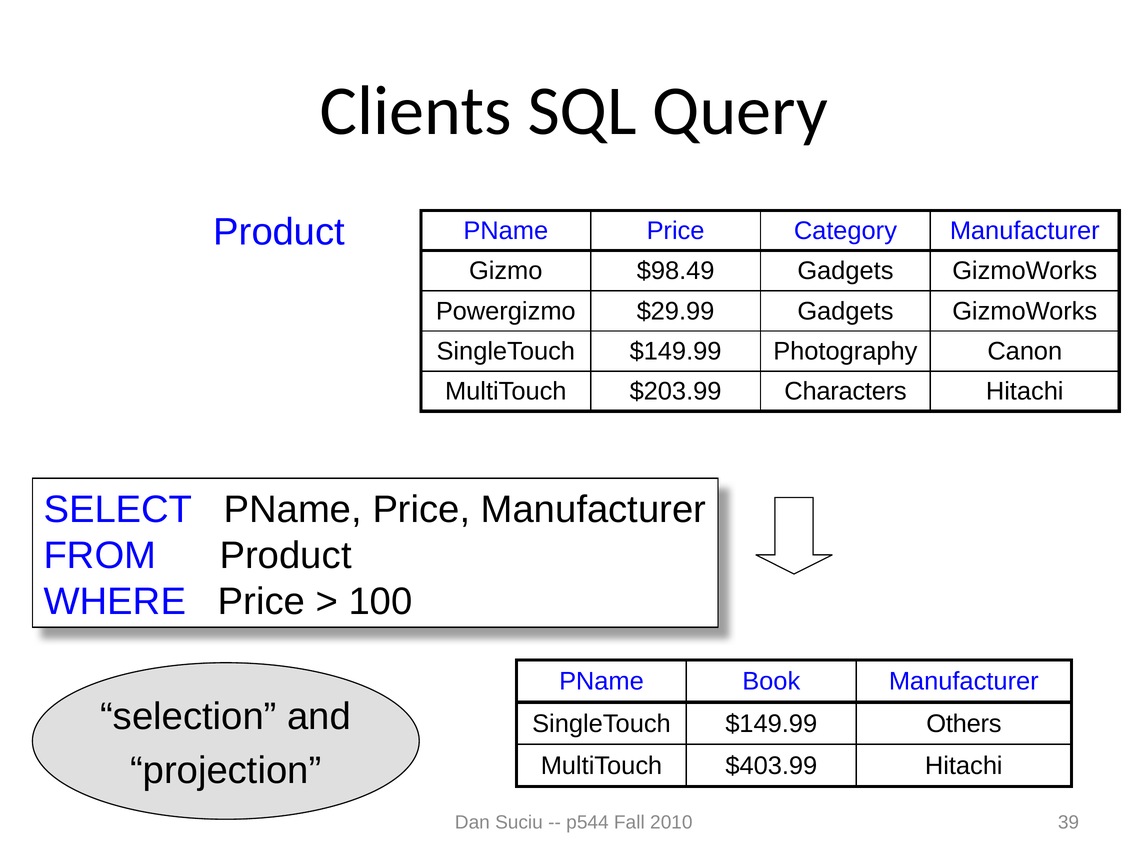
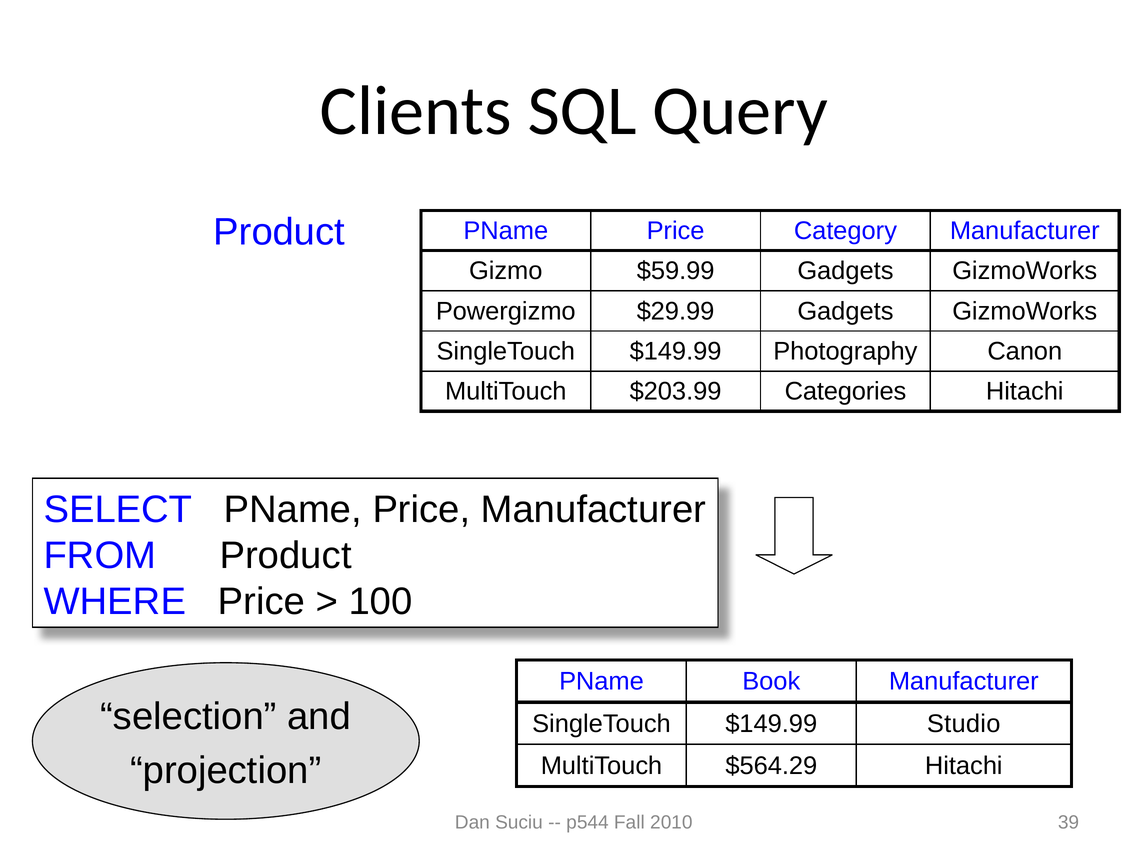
$98.49: $98.49 -> $59.99 (676, 271)
Characters: Characters -> Categories (845, 392)
Others: Others -> Studio (964, 724)
$403.99: $403.99 -> $564.29 (771, 766)
